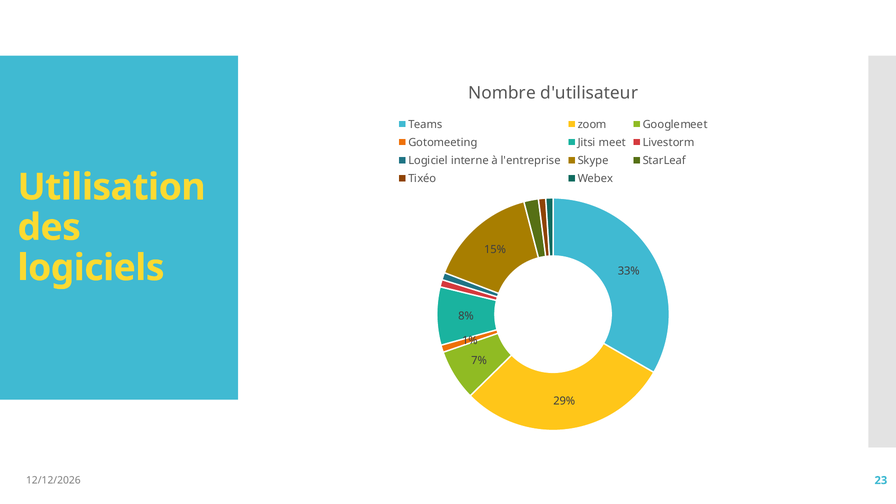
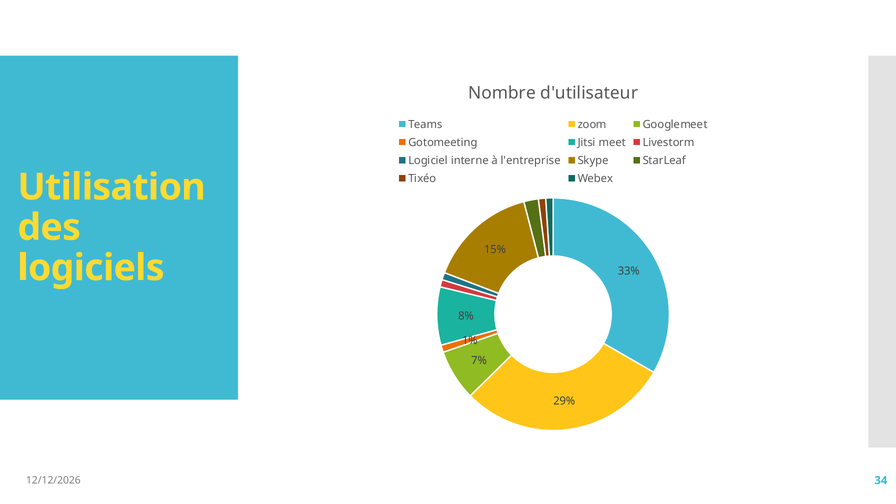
23: 23 -> 34 (881, 480)
